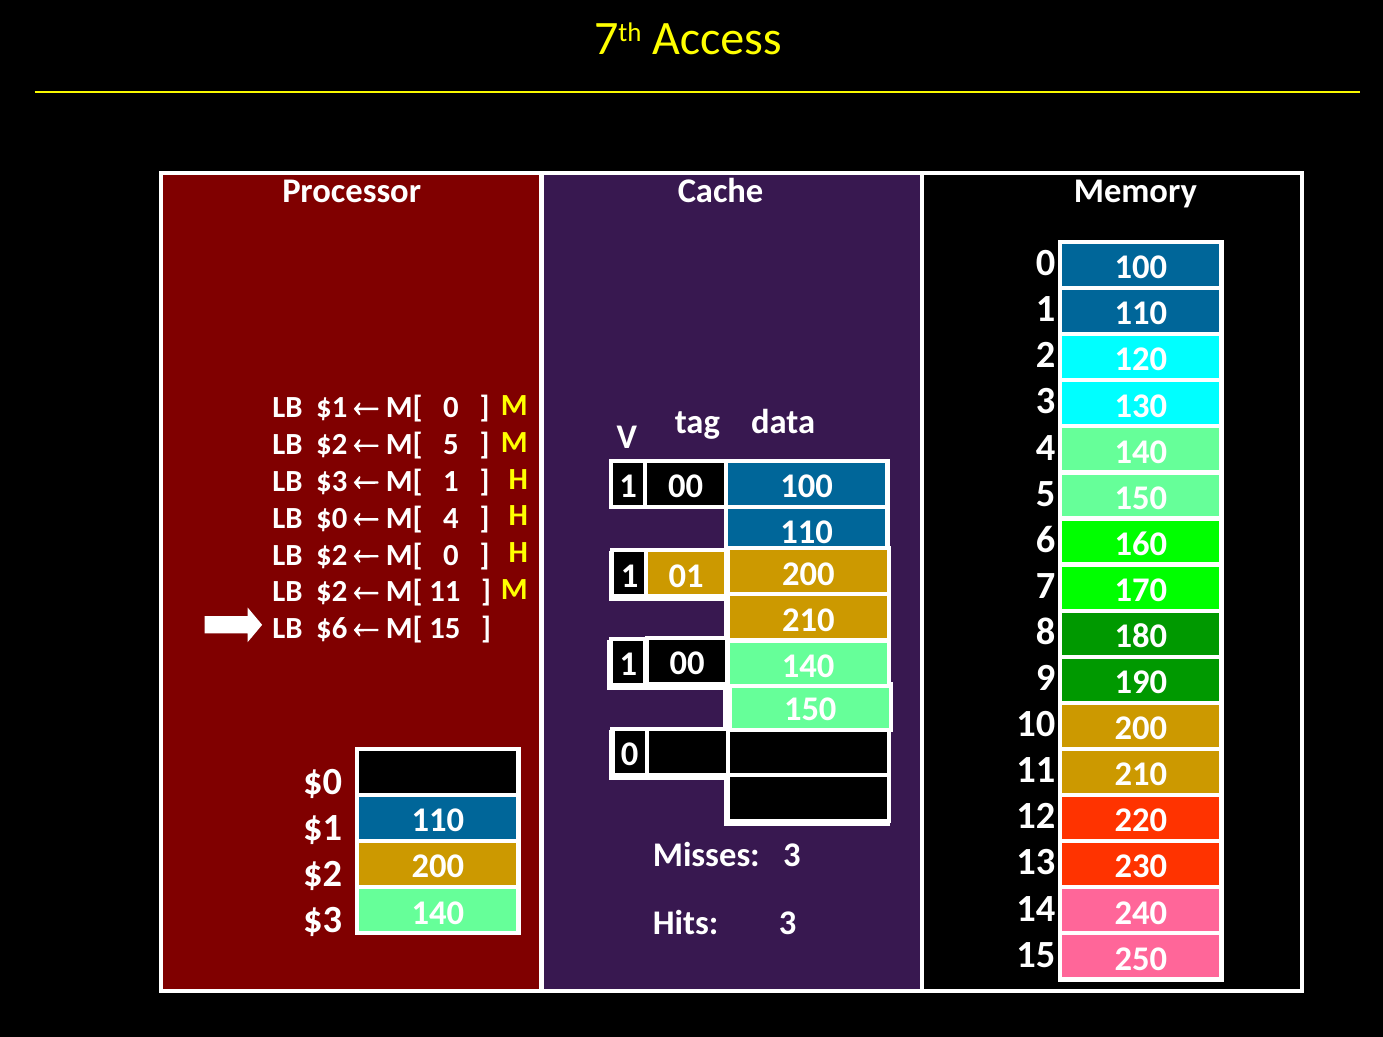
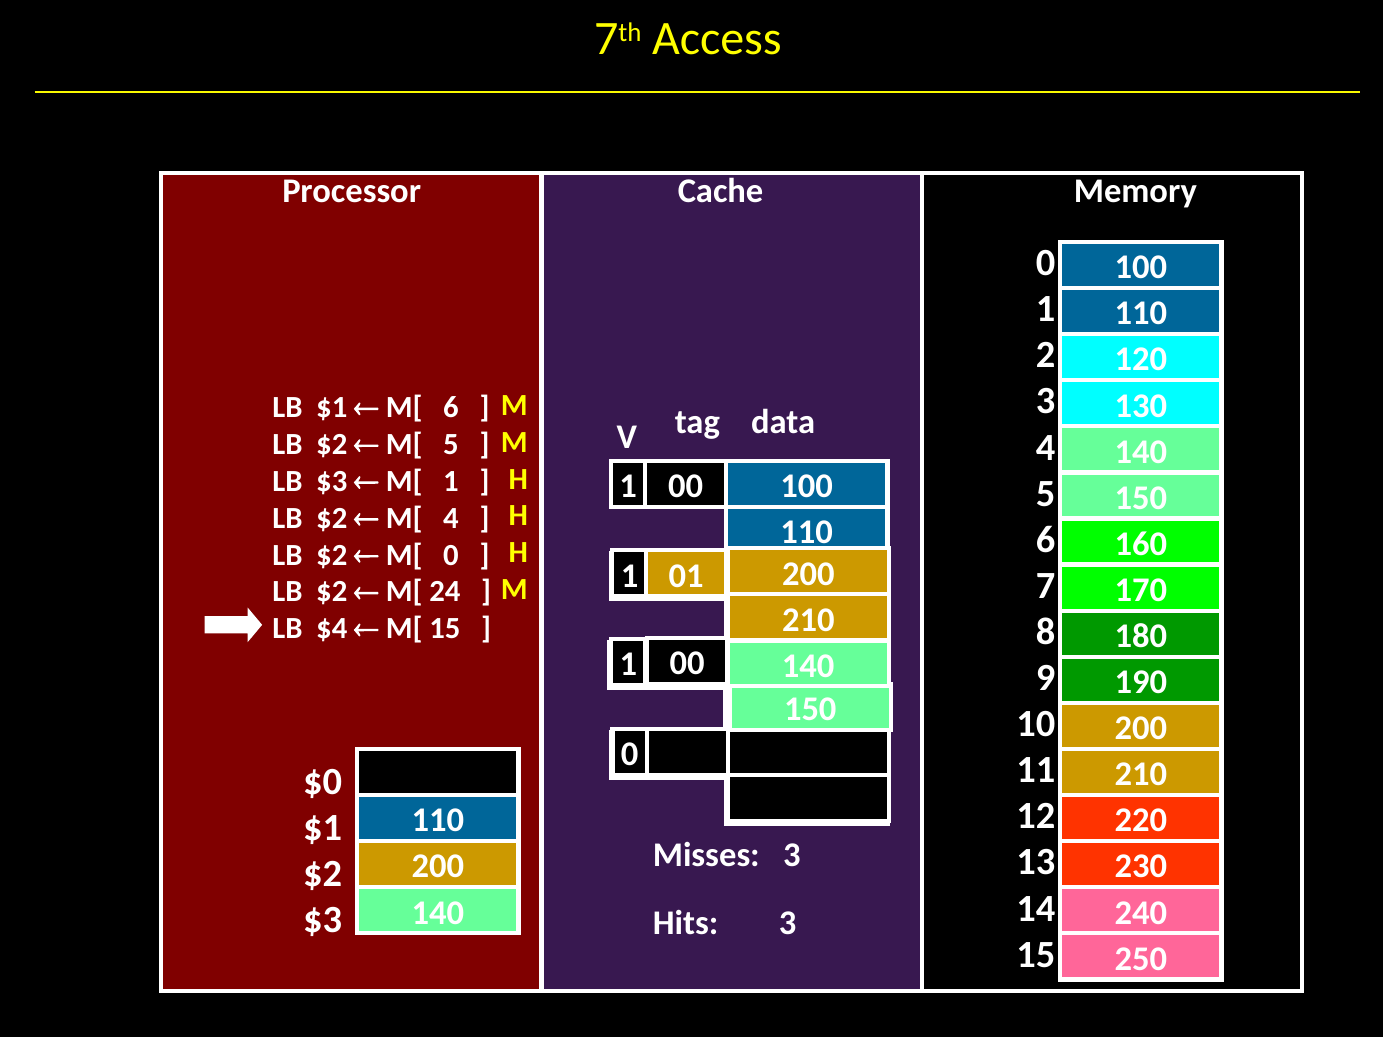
0: 0 -> 6 (451, 408)
$0: $0 -> $2 (332, 518)
M[ 11: 11 -> 24 (445, 592)
$6: $6 -> $4 (332, 629)
